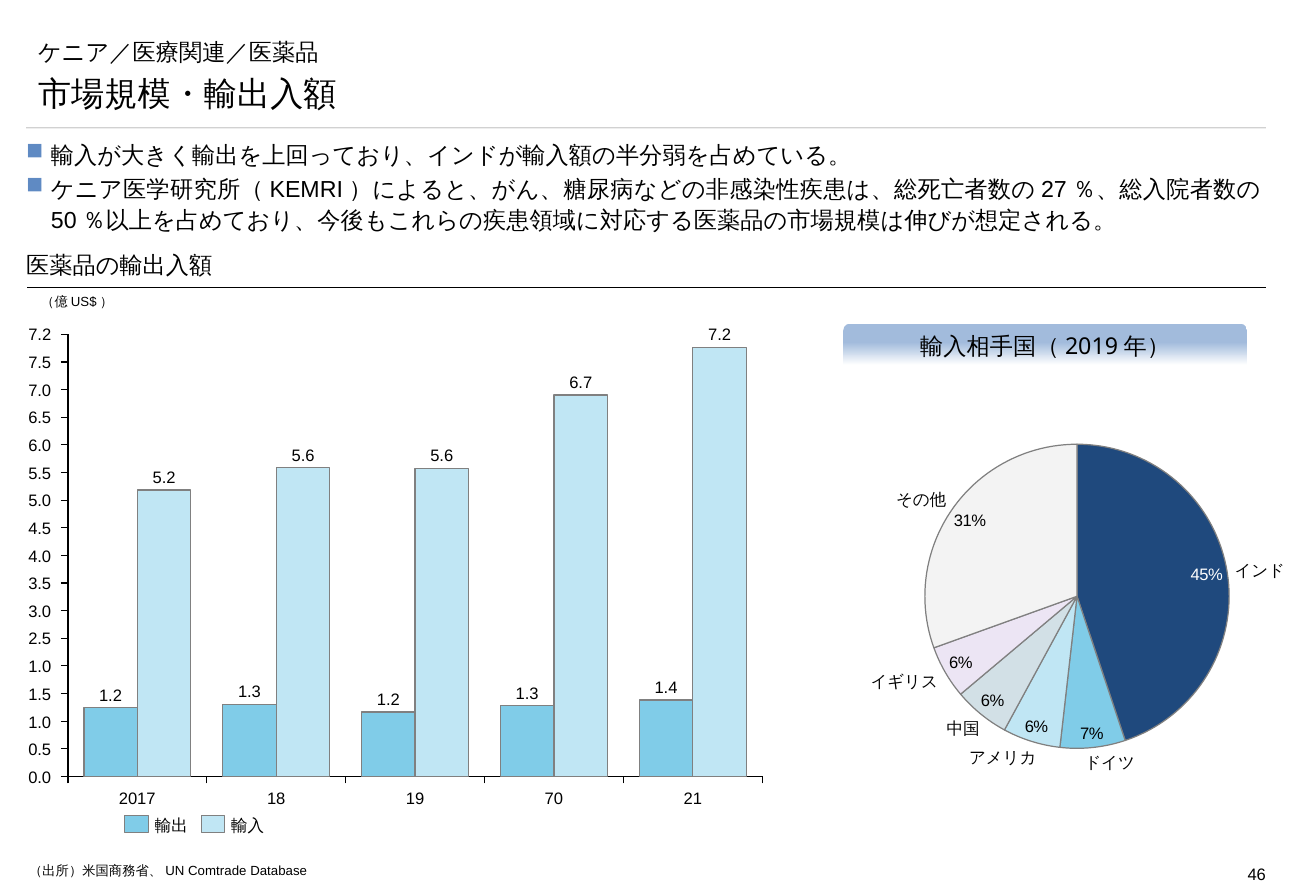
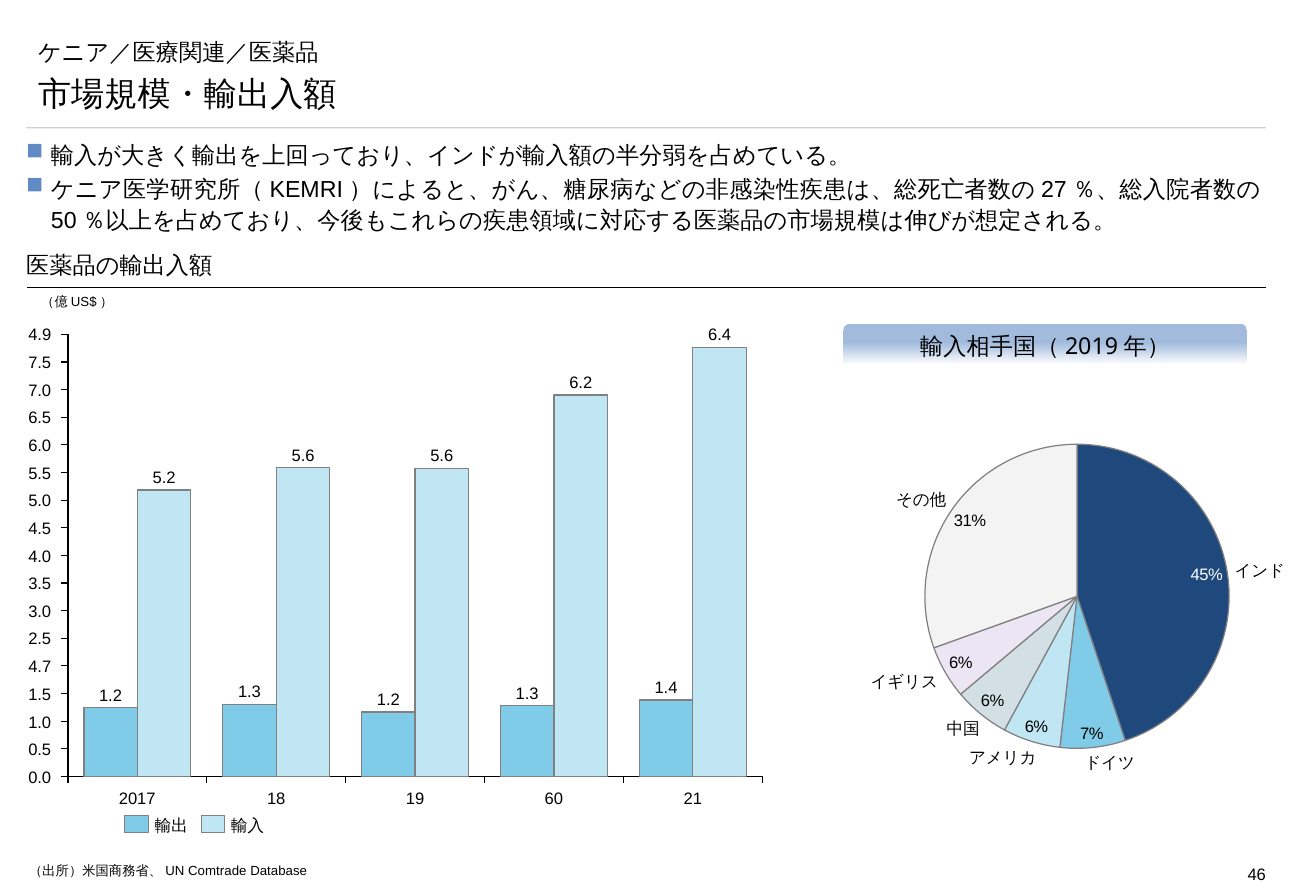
7.2: 7.2 -> 6.4 (720, 335)
7.2: 7.2 -> 4.9 (40, 336)
6.7: 6.7 -> 6.2 (581, 383)
1.0: 1.0 -> 4.7 (40, 668)
70: 70 -> 60 (554, 799)
